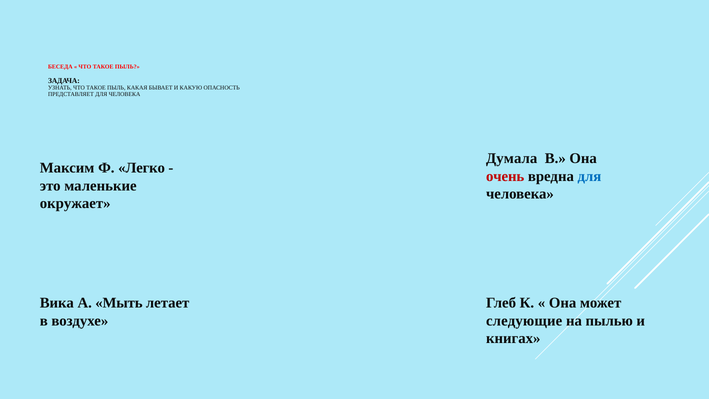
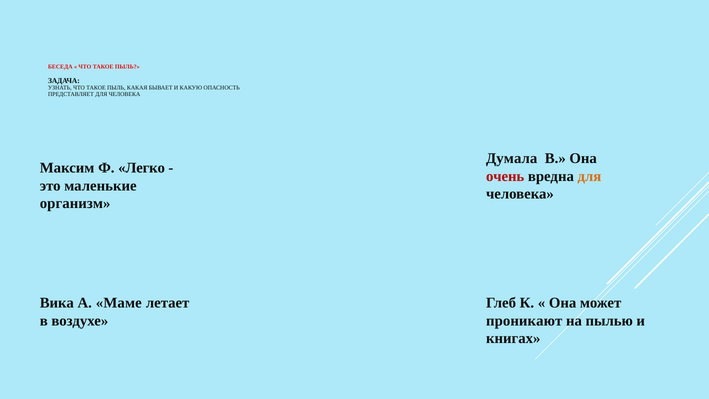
для colour: blue -> orange (589, 176)
окружает: окружает -> организм (75, 203)
Мыть: Мыть -> Маме (119, 303)
следующие: следующие -> проникают (524, 321)
